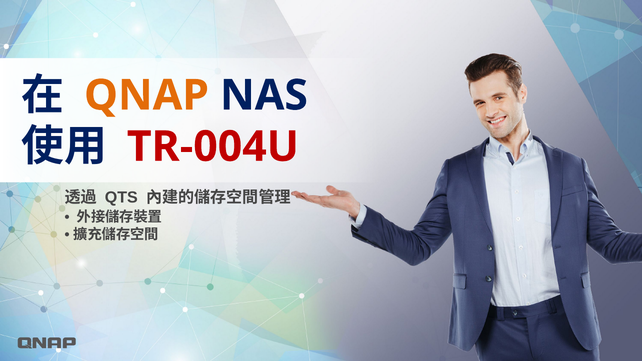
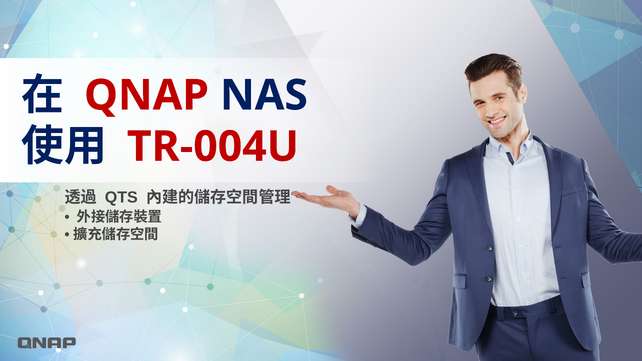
QNAP colour: orange -> red (146, 95)
